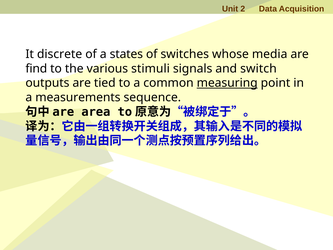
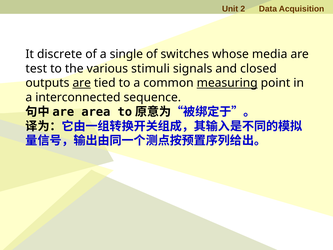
states: states -> single (126, 54)
find: find -> test (36, 69)
switch: switch -> closed (258, 69)
are underline: none -> present (82, 83)
measurements: measurements -> interconnected (78, 97)
